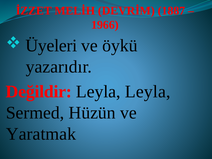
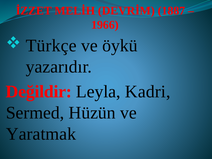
Üyeleri: Üyeleri -> Türkçe (51, 46)
Leyla Leyla: Leyla -> Kadri (148, 92)
